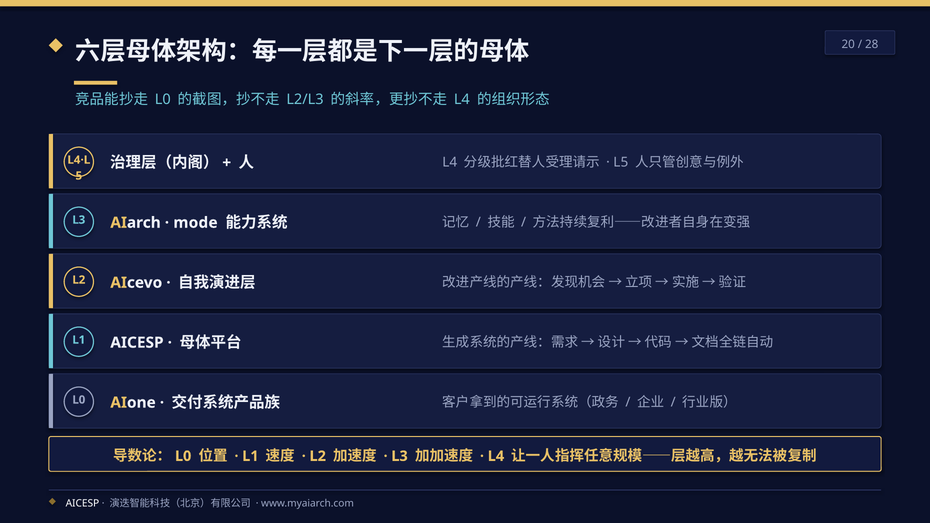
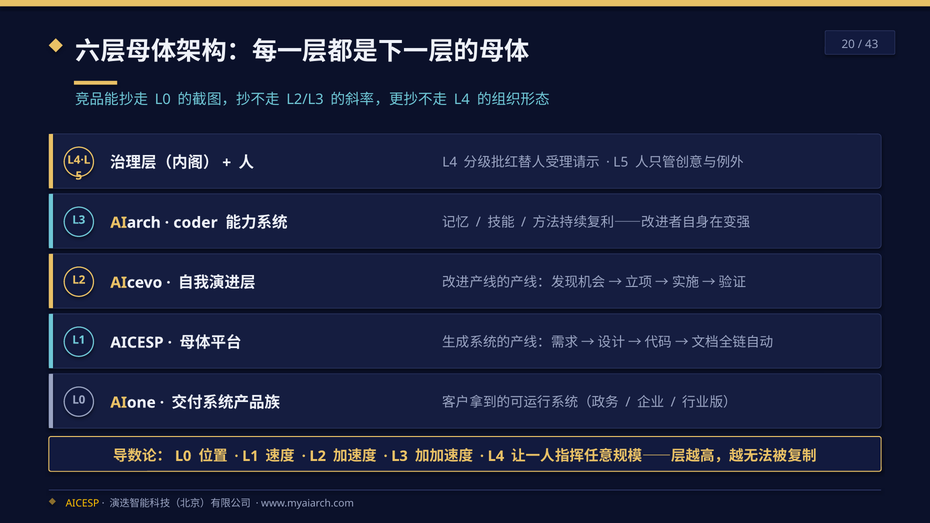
28: 28 -> 43 (872, 44)
mode: mode -> coder (196, 223)
AICESP colour: white -> yellow (82, 503)
